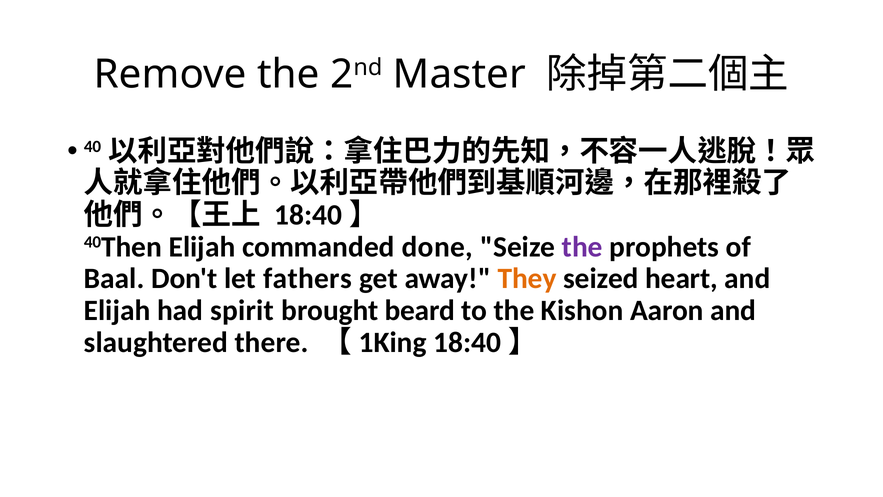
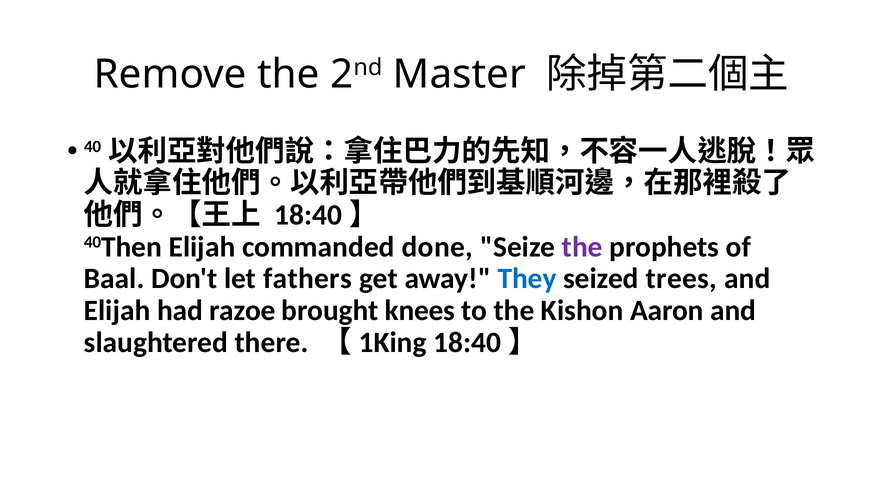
They colour: orange -> blue (527, 278)
heart: heart -> trees (681, 278)
spirit: spirit -> razoe (242, 310)
beard: beard -> knees (420, 310)
